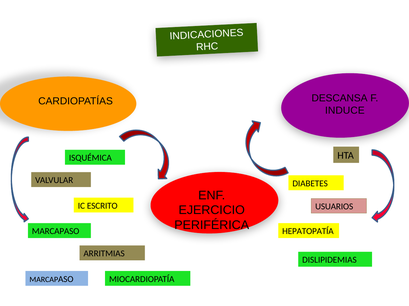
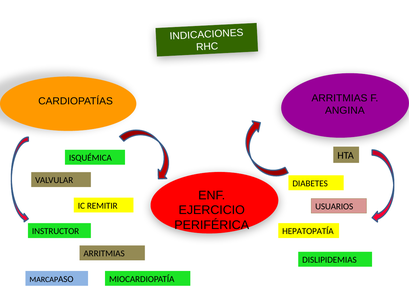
DESCANSA: DESCANSA -> ARRITMIAS (339, 98)
INDUCE: INDUCE -> ANGINA (345, 111)
ESCRITO: ESCRITO -> REMITIR (102, 206)
MARCAPASO: MARCAPASO -> INSTRUCTOR (56, 232)
